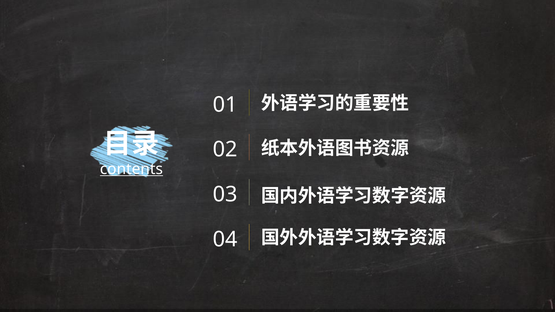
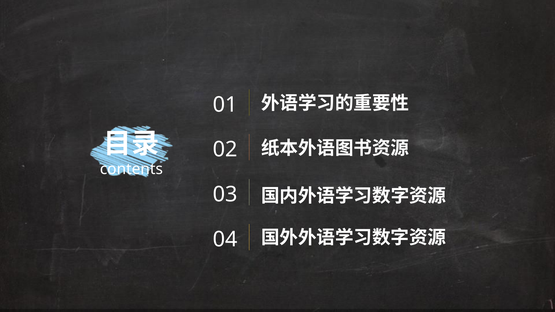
contents underline: present -> none (131, 169)
